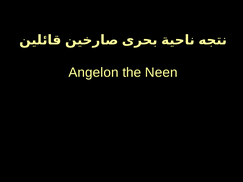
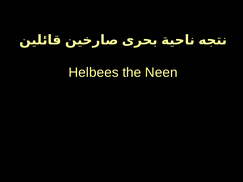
Angelon: Angelon -> Helbees (94, 73)
